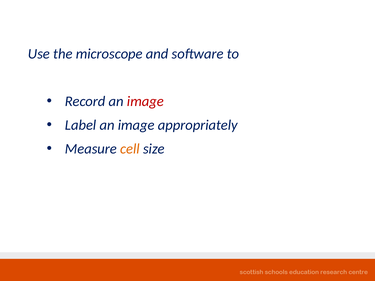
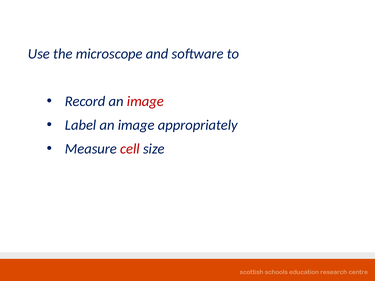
cell colour: orange -> red (130, 149)
